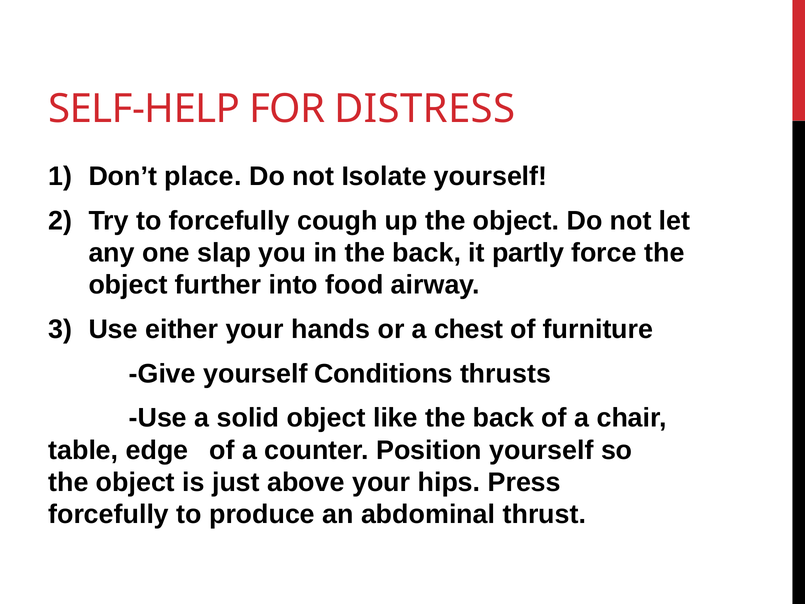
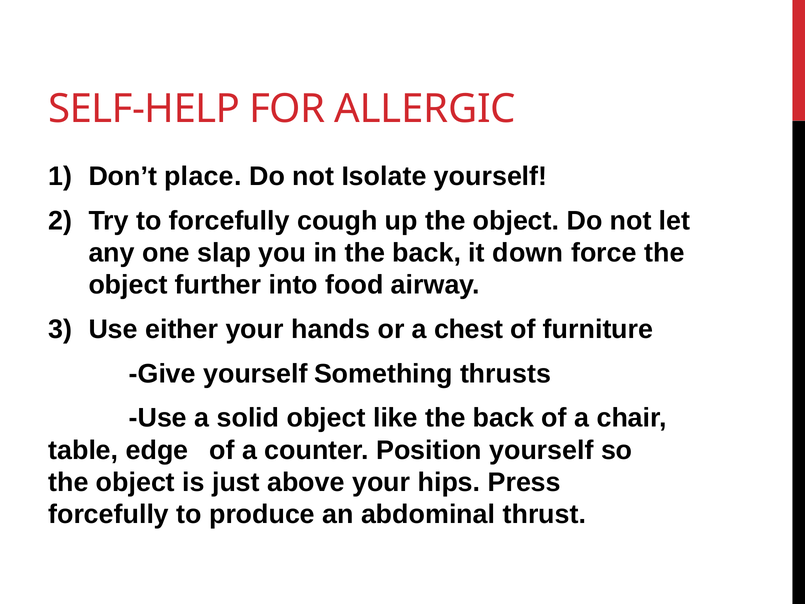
DISTRESS: DISTRESS -> ALLERGIC (425, 109)
partly: partly -> down (528, 253)
Conditions: Conditions -> Something (383, 374)
